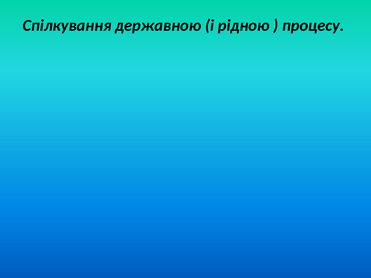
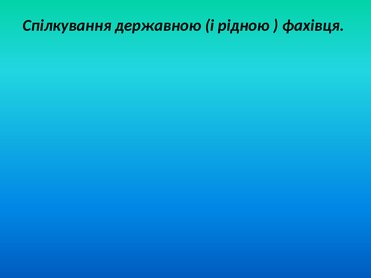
процесу: процесу -> фахівця (313, 26)
